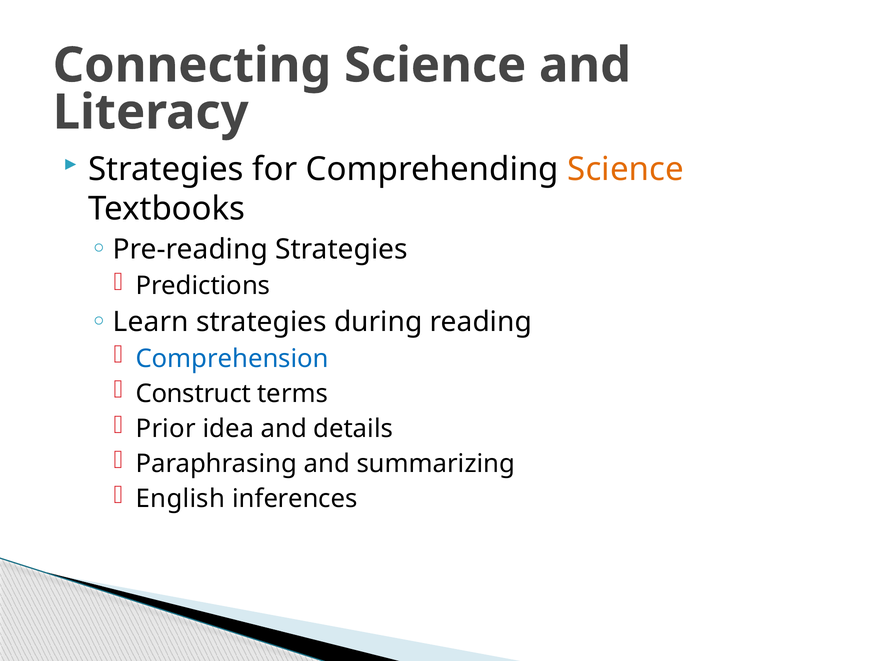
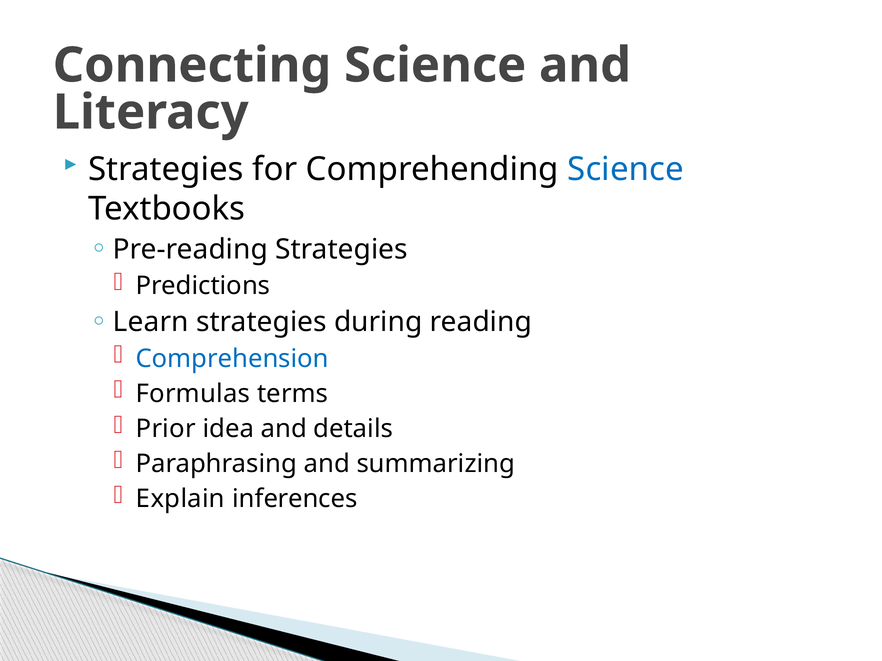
Science colour: orange -> blue (626, 169)
Construct: Construct -> Formulas (193, 394)
English: English -> Explain (180, 499)
